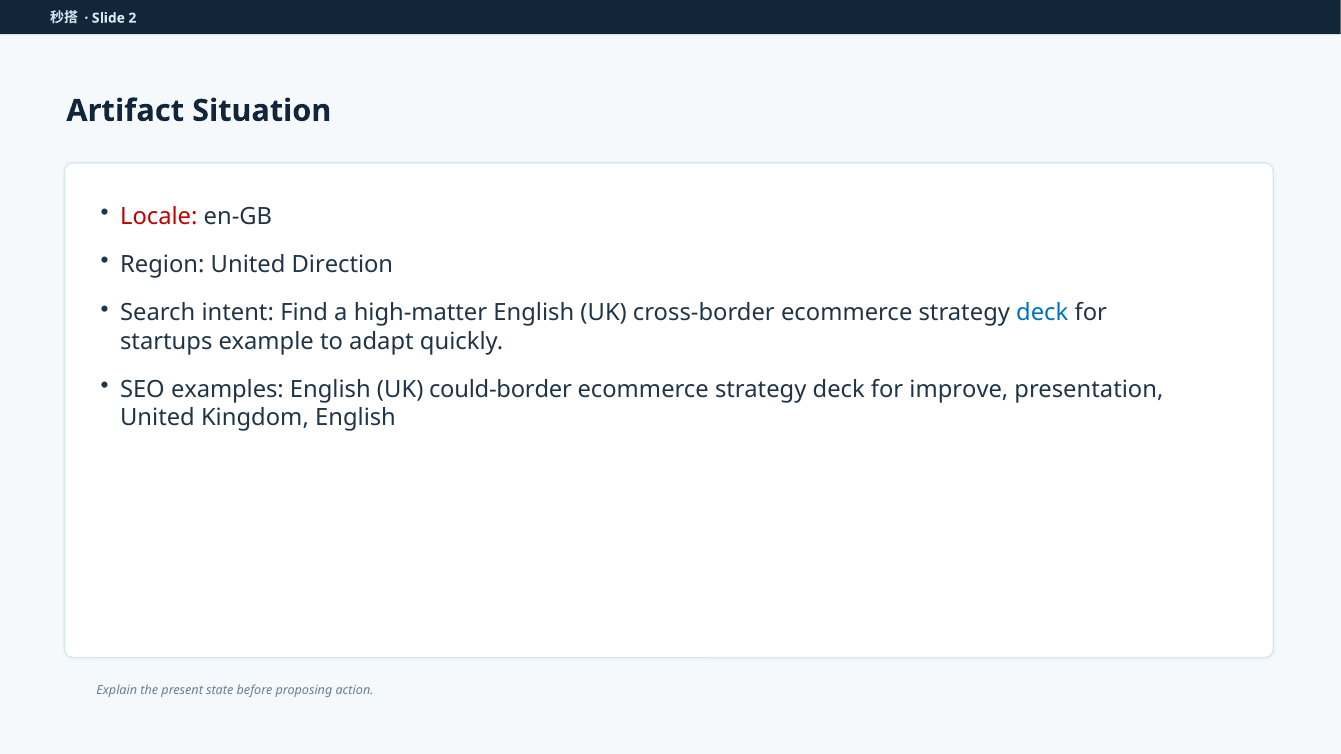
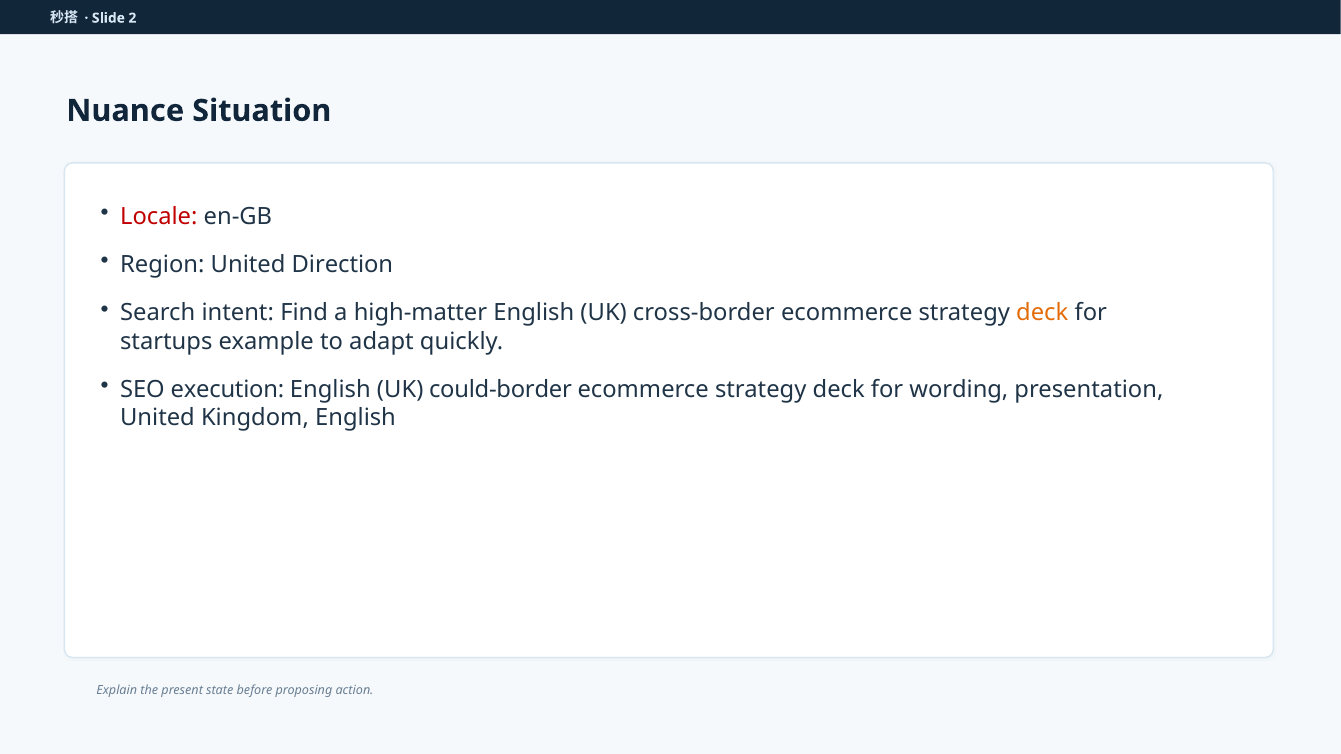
Artifact: Artifact -> Nuance (125, 111)
deck colour: blue -> orange (1042, 313)
examples: examples -> execution (227, 390)
improve: improve -> wording (959, 390)
